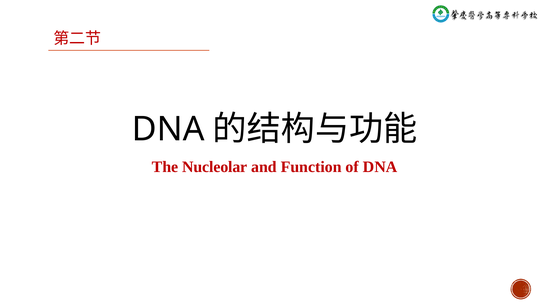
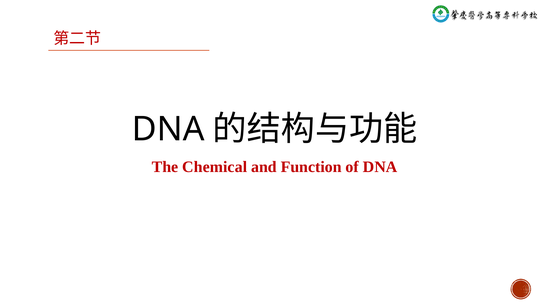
Nucleolar: Nucleolar -> Chemical (215, 167)
